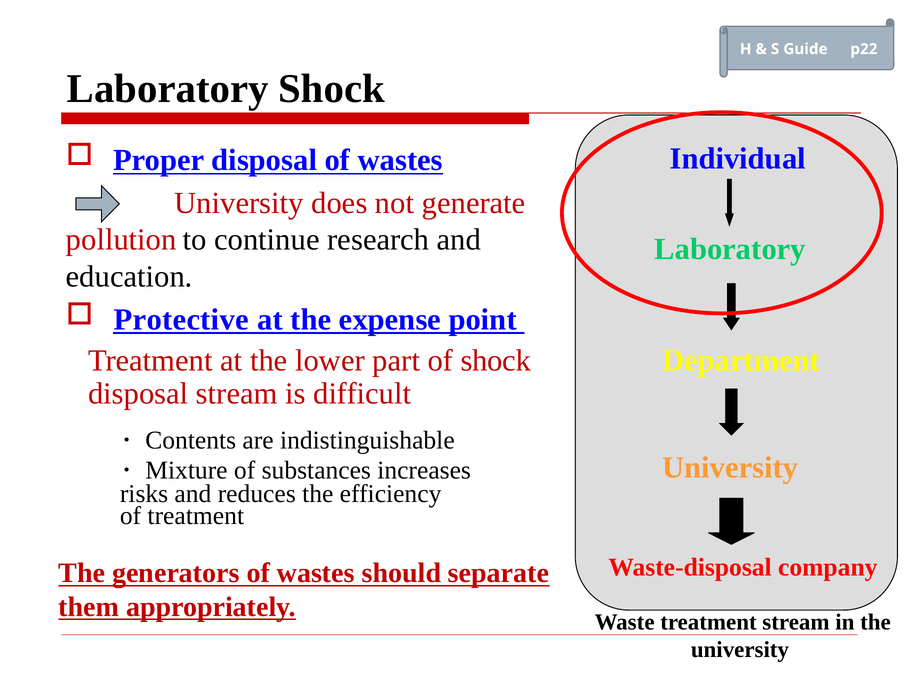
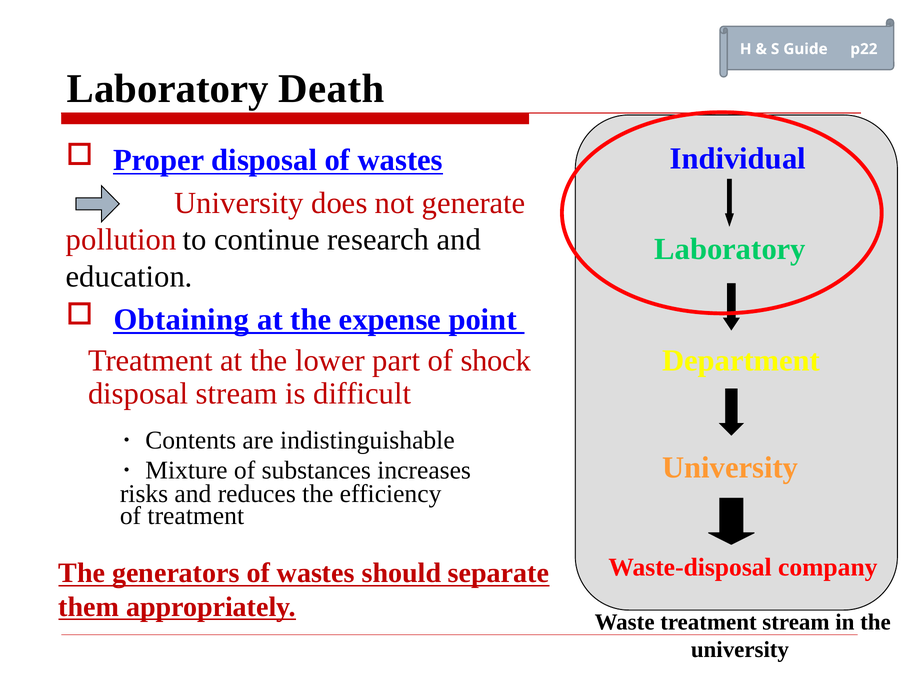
Laboratory Shock: Shock -> Death (331, 89)
Protective: Protective -> Obtaining (181, 319)
